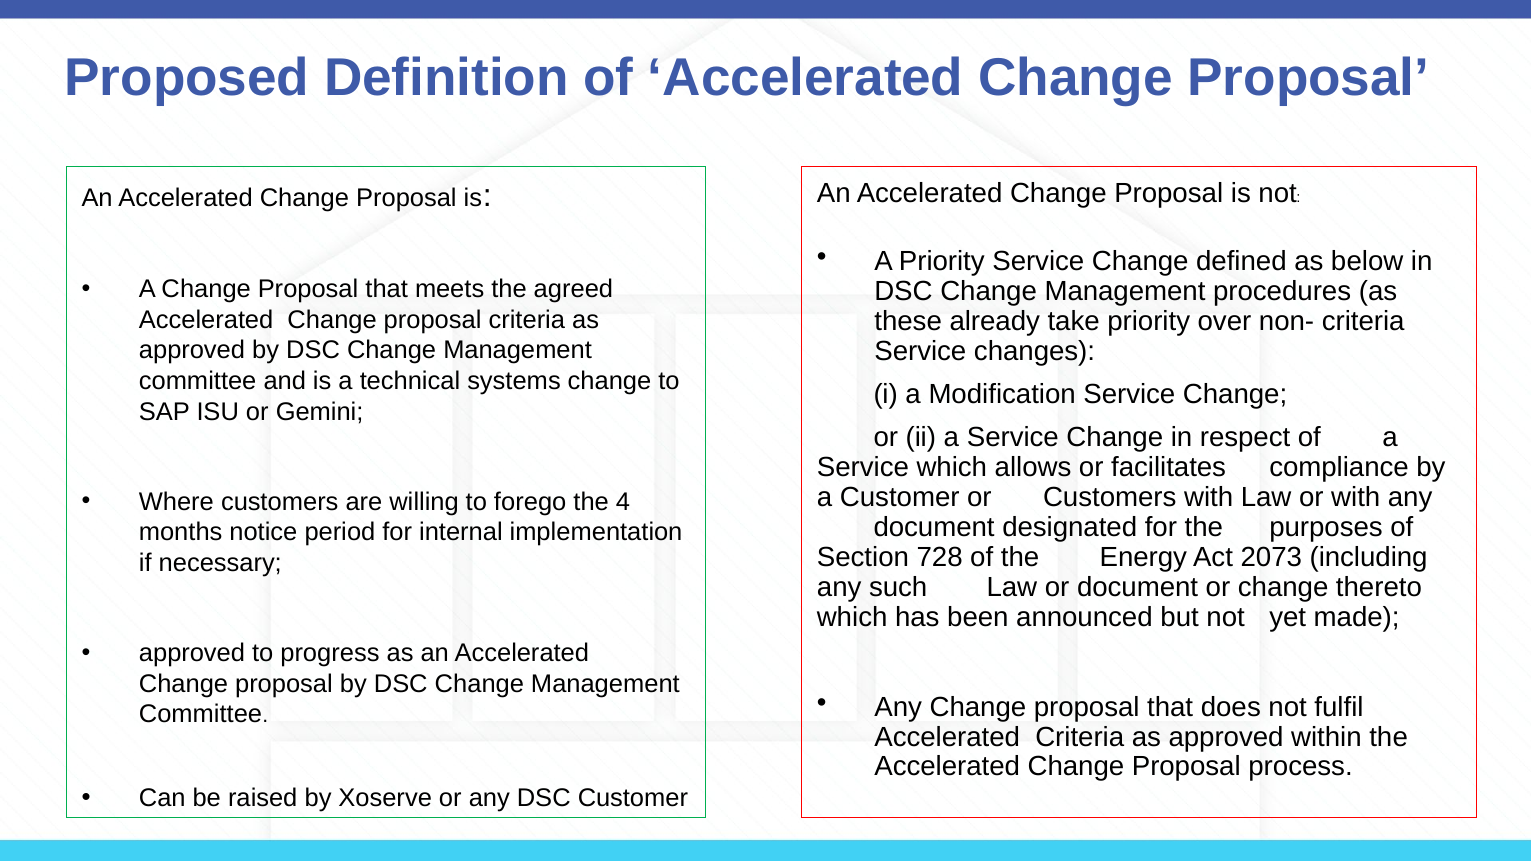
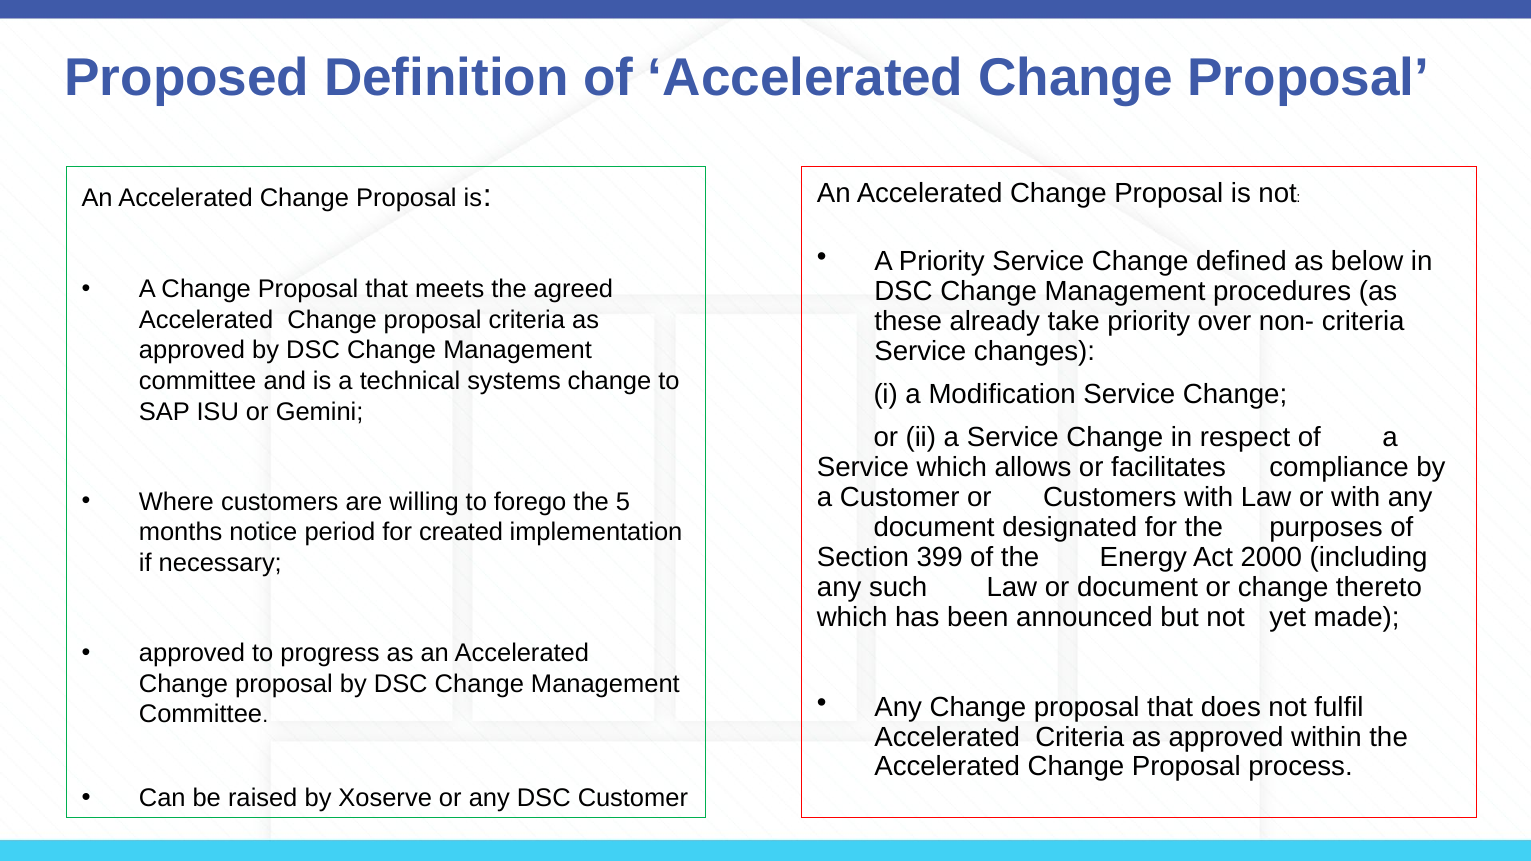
4: 4 -> 5 (623, 502)
internal: internal -> created (461, 533)
728: 728 -> 399 (940, 558)
2073: 2073 -> 2000 (1271, 558)
